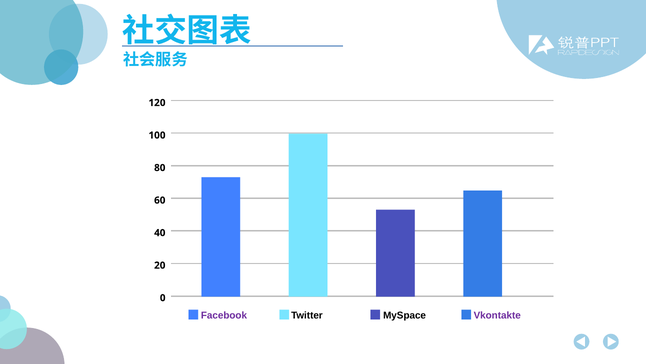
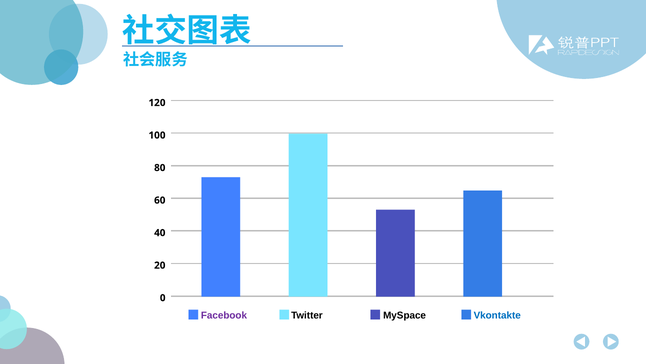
Vkontakte colour: purple -> blue (497, 315)
